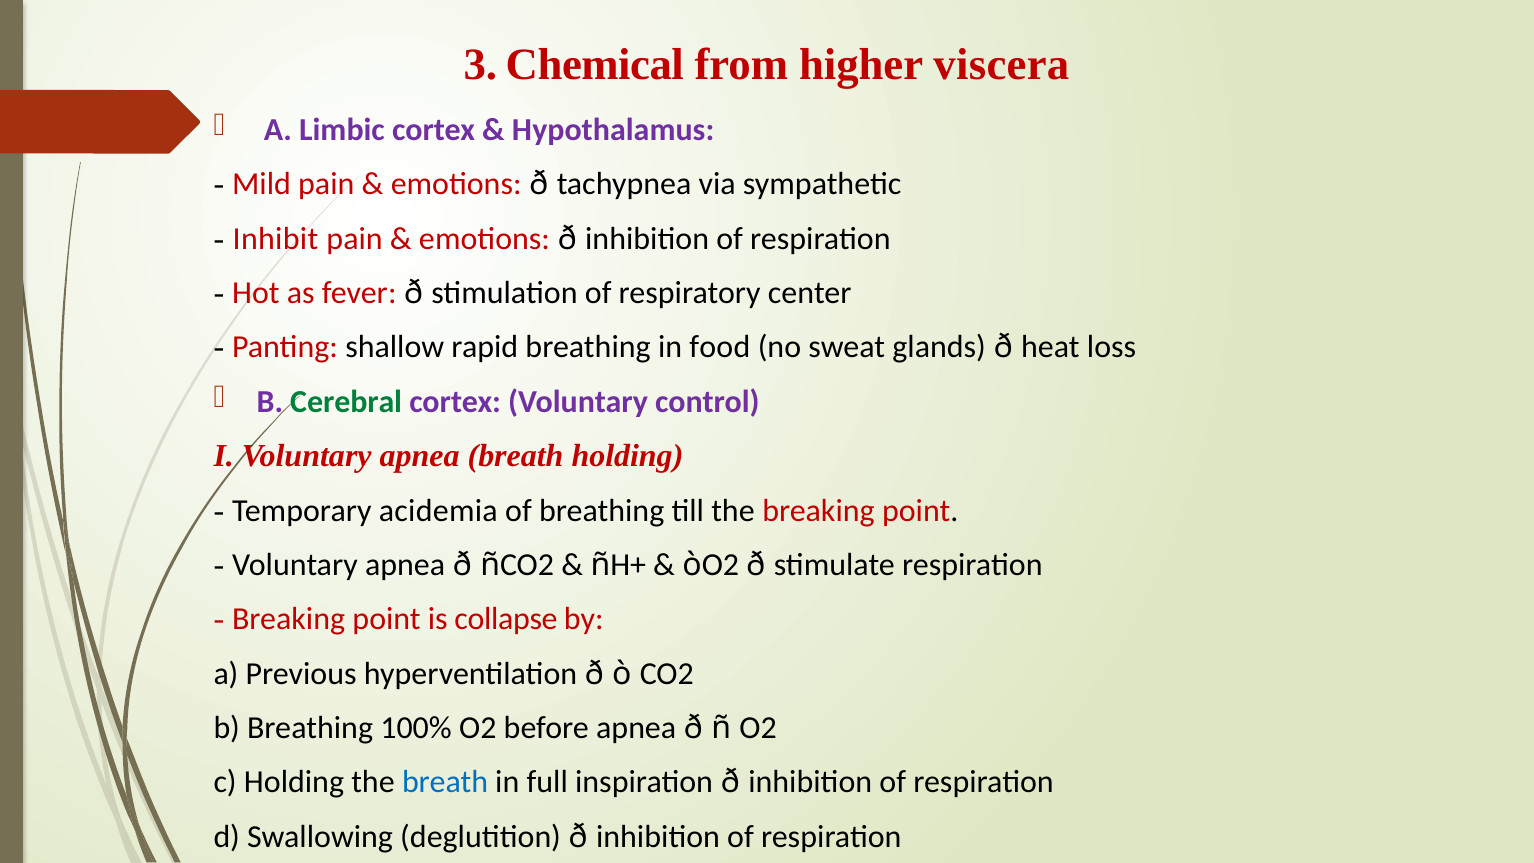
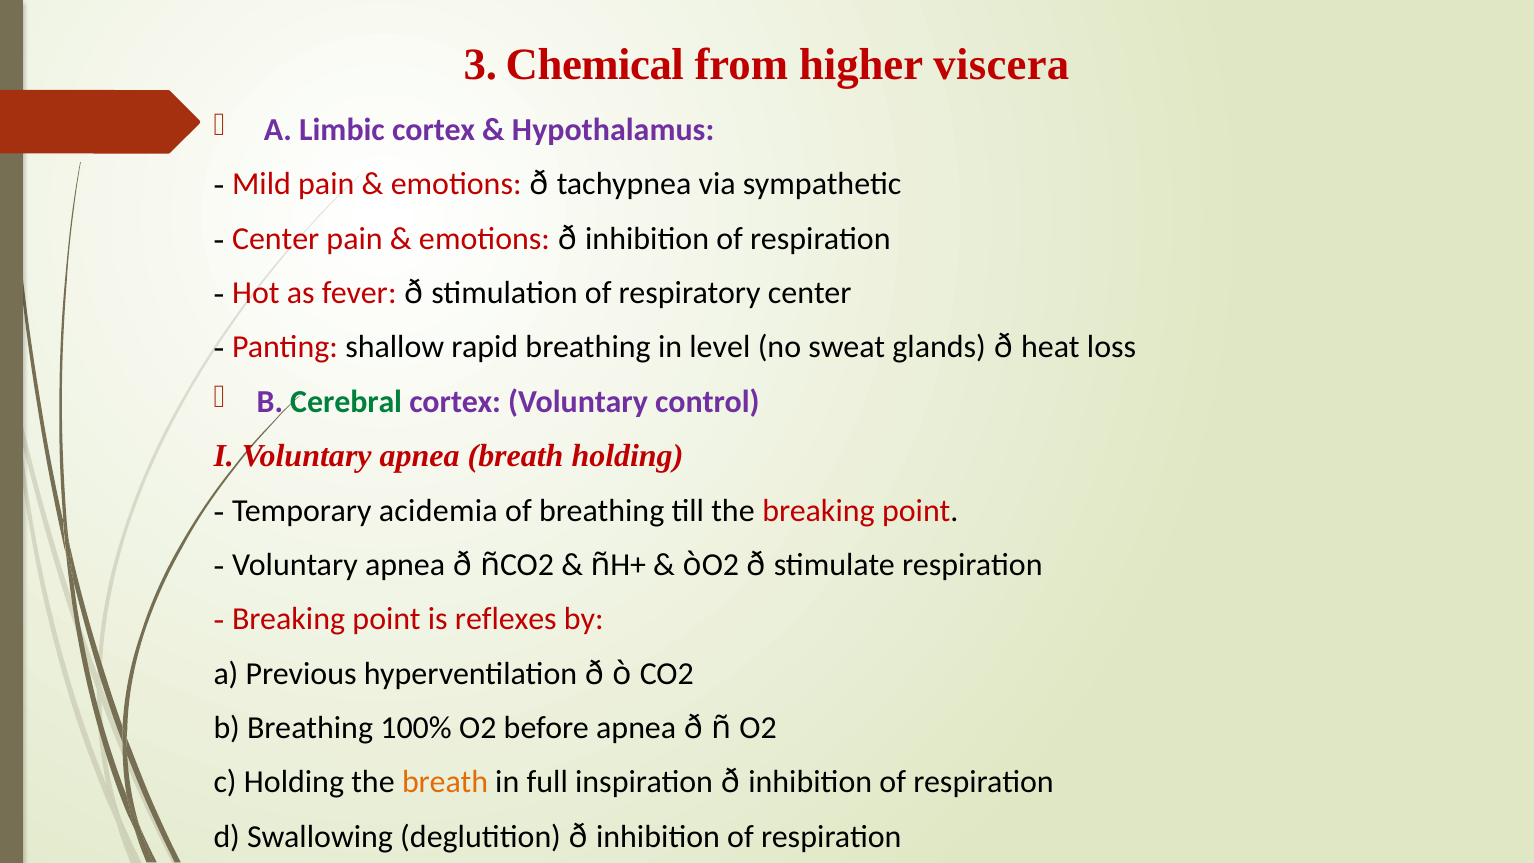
Inhibit: Inhibit -> Center (276, 239)
food: food -> level (720, 347)
collapse: collapse -> reflexes (506, 619)
breath colour: blue -> orange (445, 782)
